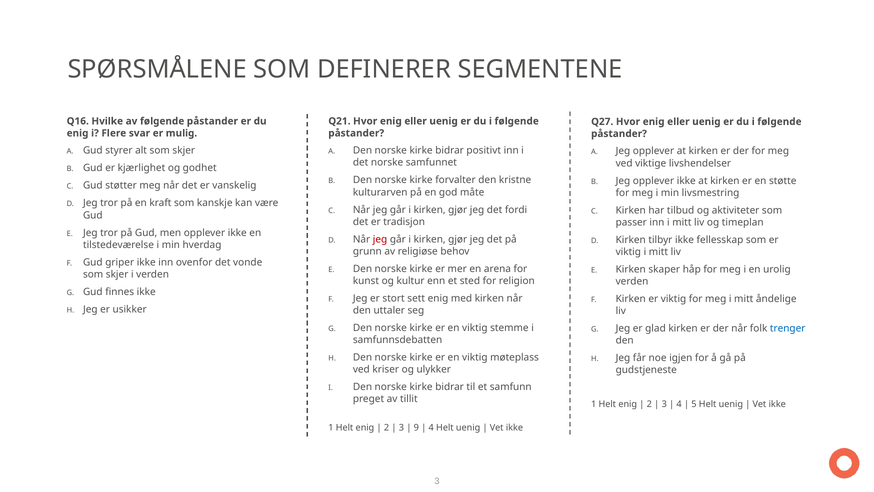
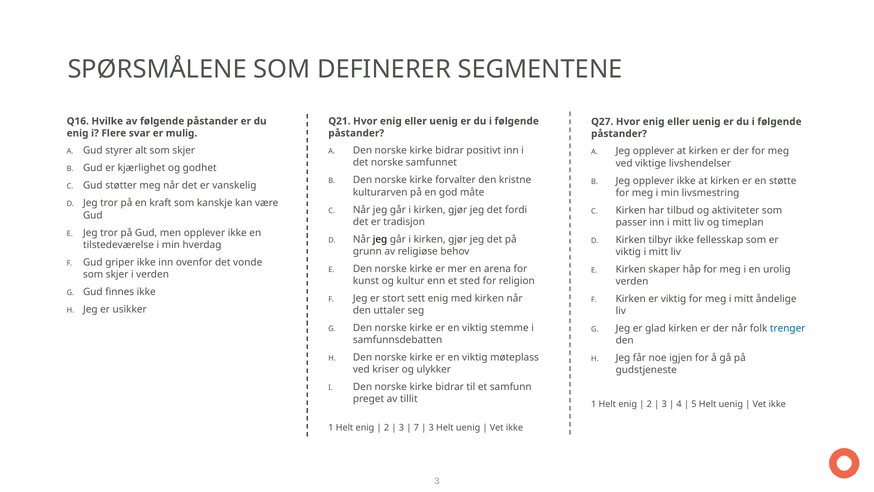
jeg colour: red -> black (380, 239)
9: 9 -> 7 (416, 428)
4: 4 -> 3 (431, 428)
